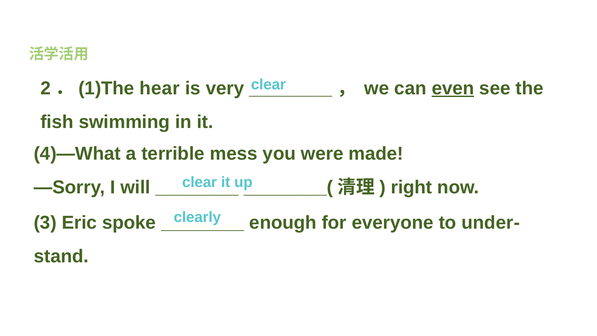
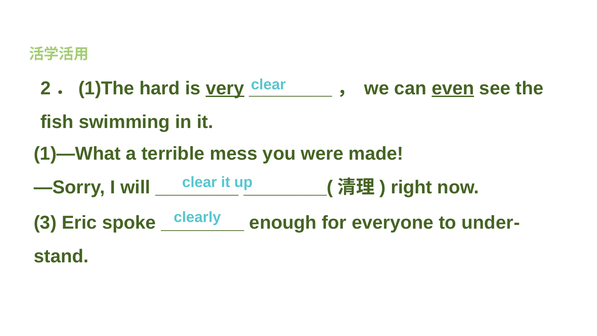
hear: hear -> hard (160, 88)
very underline: none -> present (225, 88)
4)—What: 4)—What -> 1)—What (77, 154)
